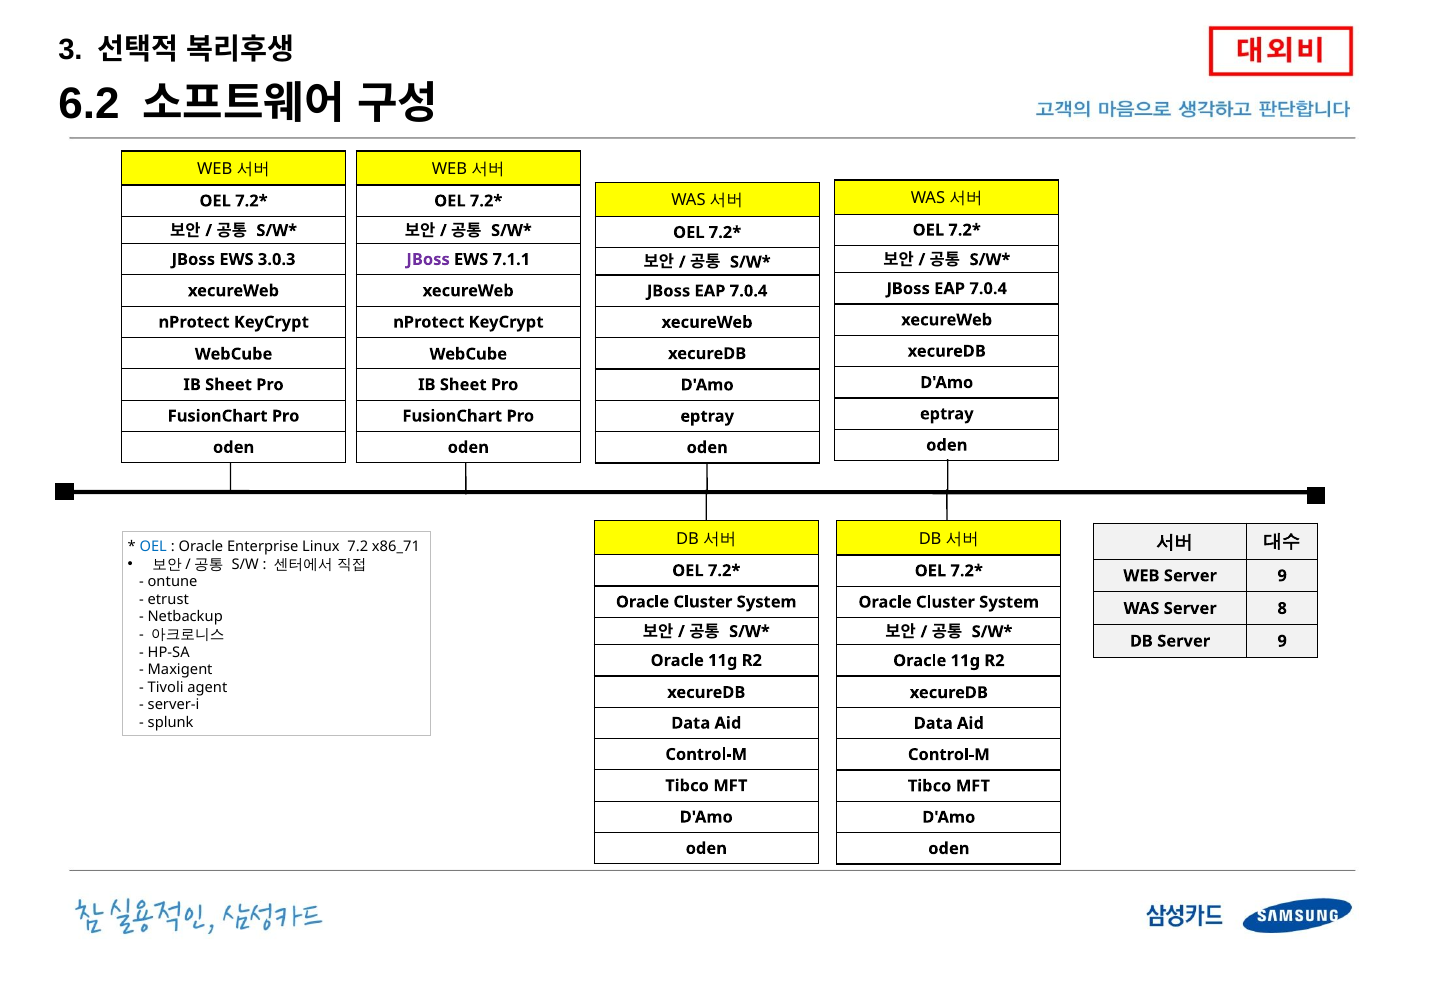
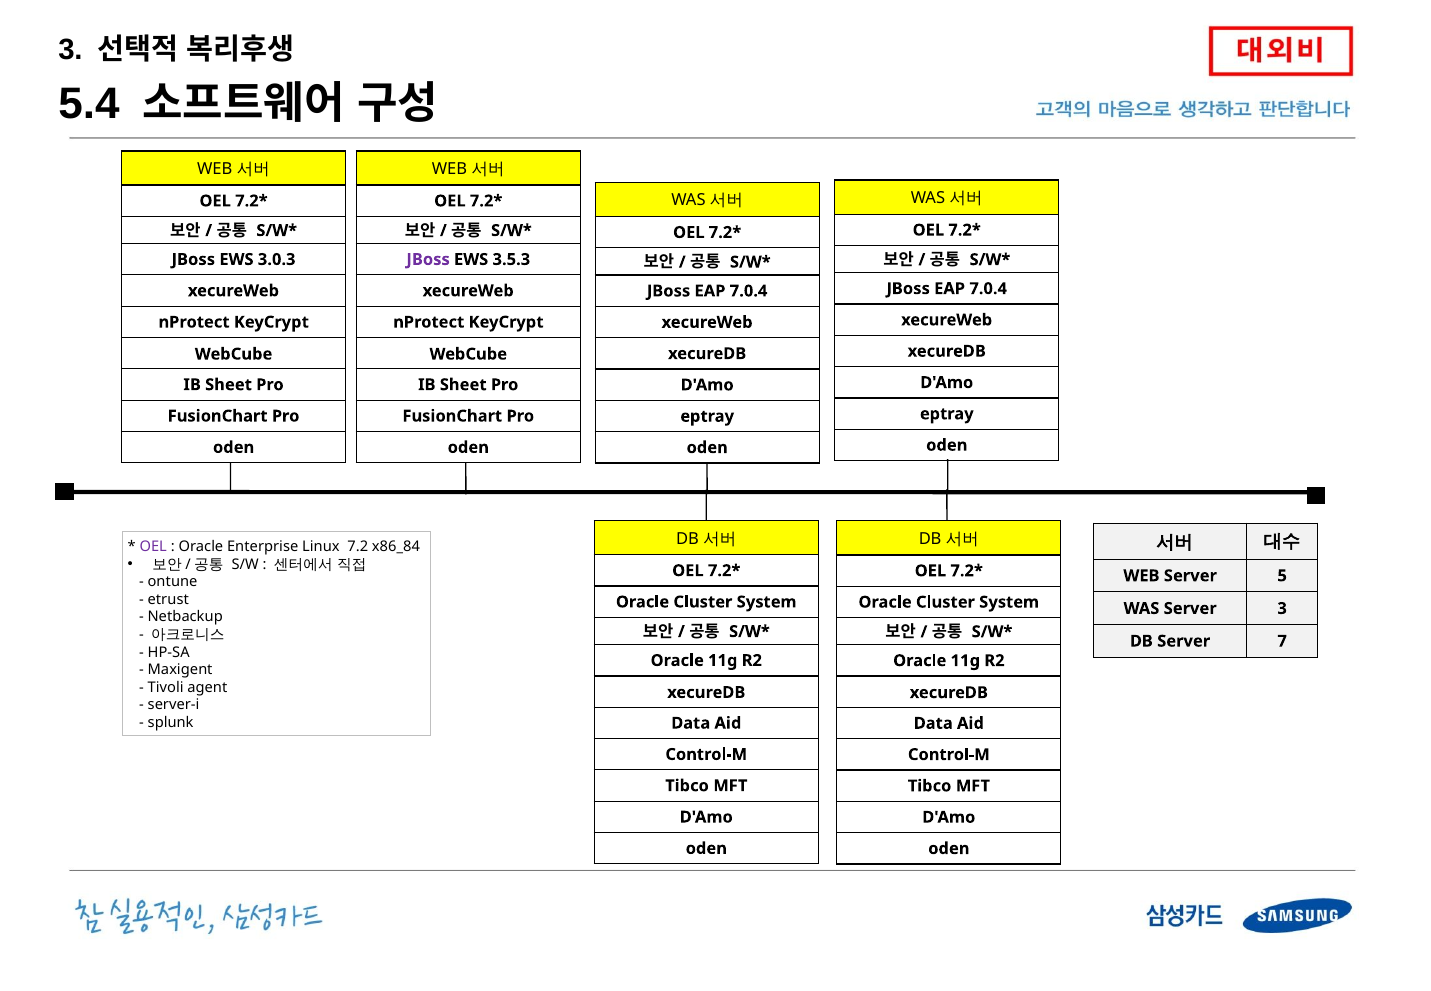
6.2: 6.2 -> 5.4 (89, 104)
7.1.1: 7.1.1 -> 3.5.3 (511, 259)
OEL colour: blue -> purple (153, 547)
x86_71: x86_71 -> x86_84 (396, 547)
WEB Server 9: 9 -> 5 (1282, 576)
Server 8: 8 -> 3 (1282, 608)
DB Server 9: 9 -> 7 (1282, 641)
